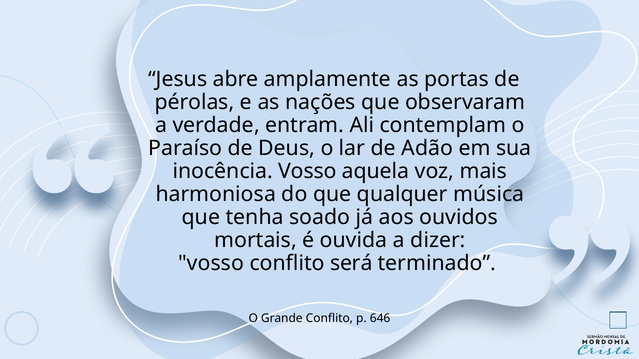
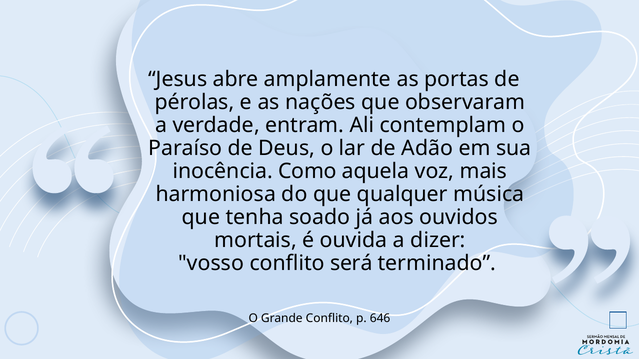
inocência Vosso: Vosso -> Como (307, 171)
